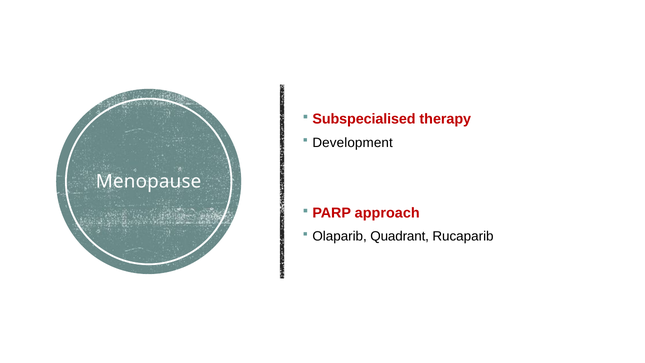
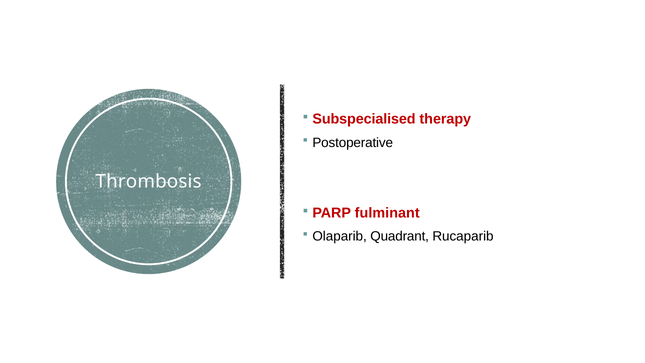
Development: Development -> Postoperative (353, 143)
Menopause: Menopause -> Thrombosis (149, 181)
approach: approach -> fulminant (387, 213)
